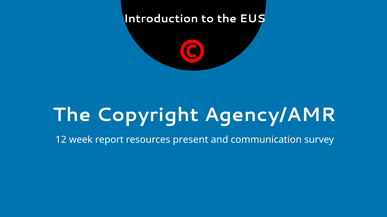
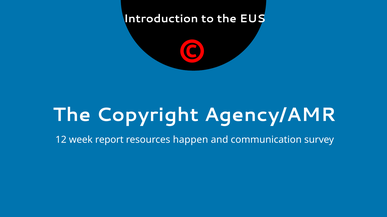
present: present -> happen (191, 140)
